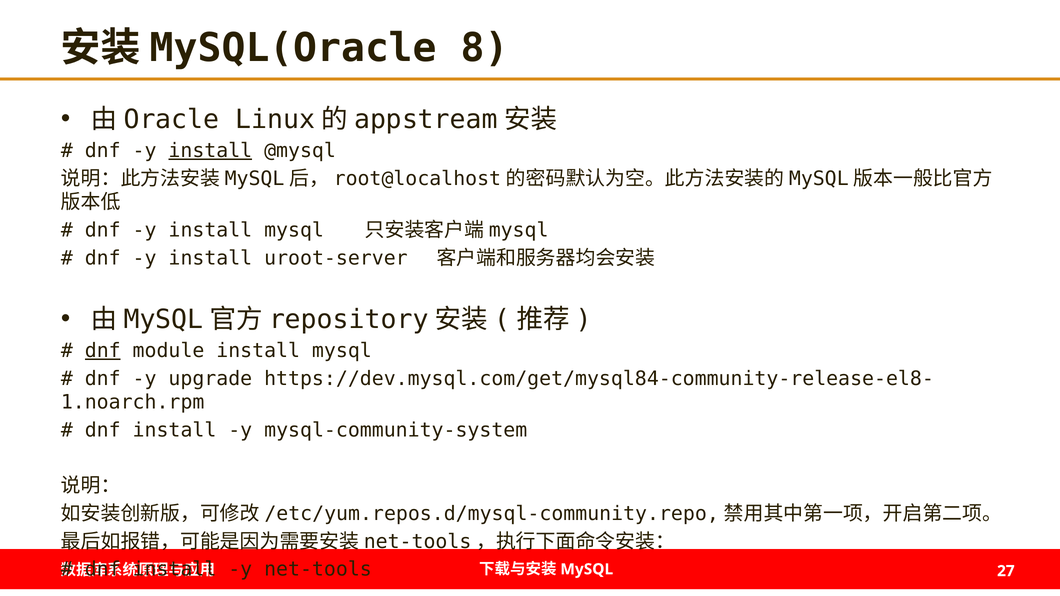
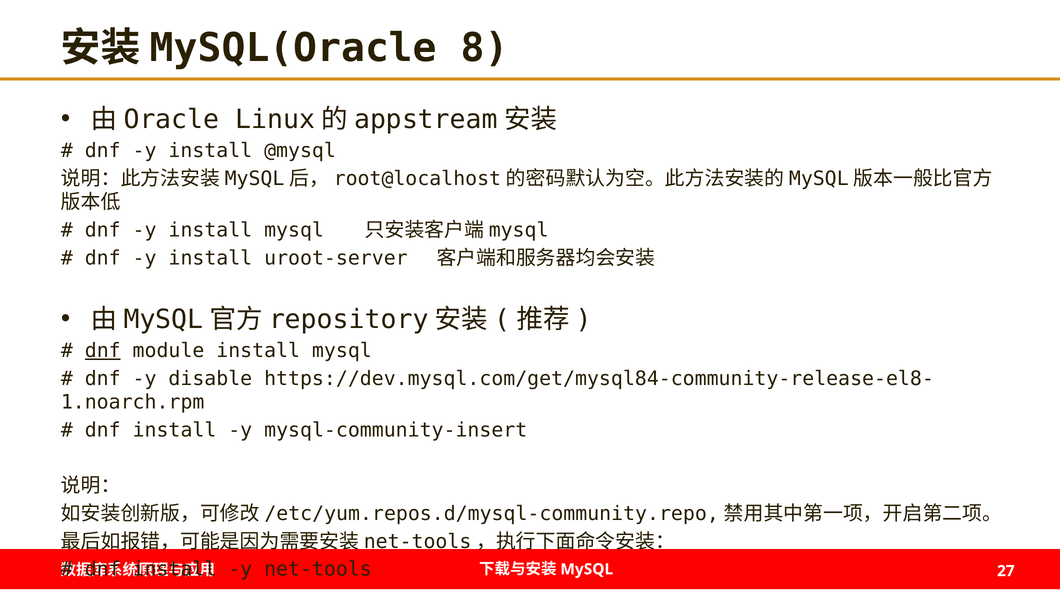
install underline: present -> none (210, 151)
upgrade: upgrade -> disable (210, 379)
mysql-community-system: mysql-community-system -> mysql-community-insert (396, 430)
